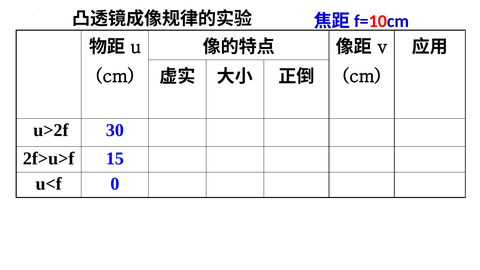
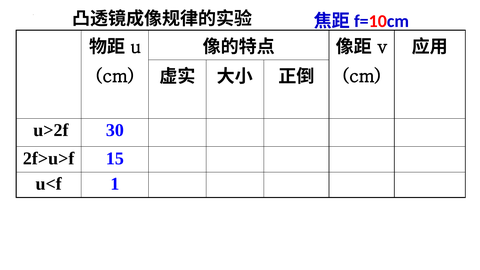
0: 0 -> 1 (115, 184)
